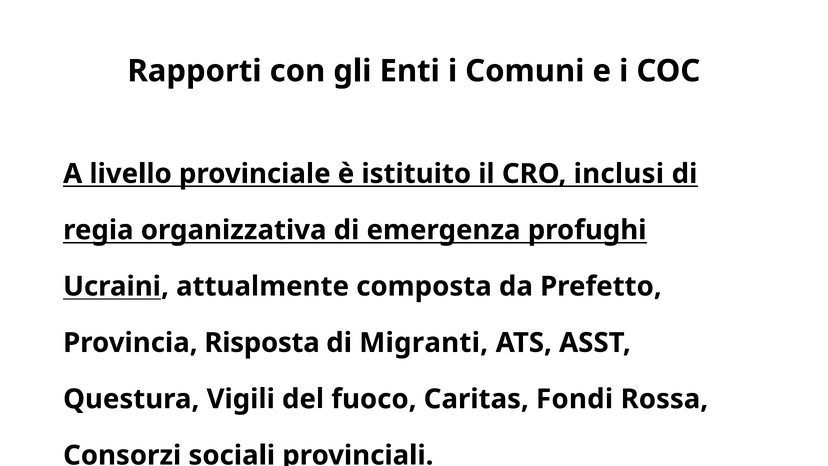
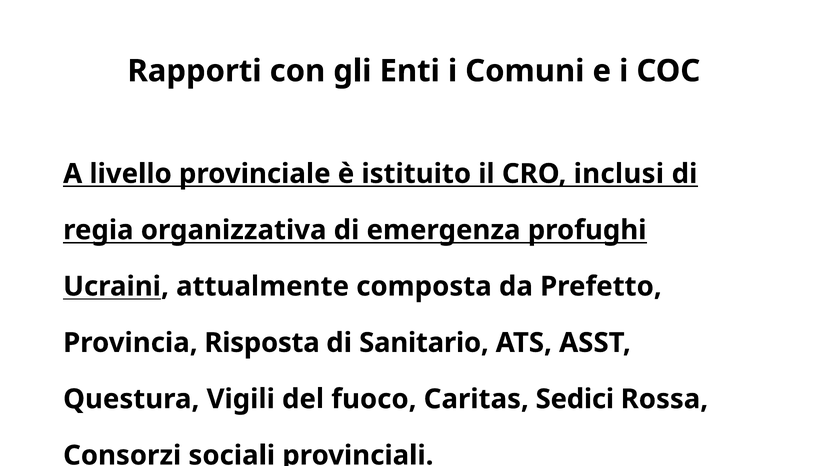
Migranti: Migranti -> Sanitario (424, 343)
Fondi: Fondi -> Sedici (575, 399)
